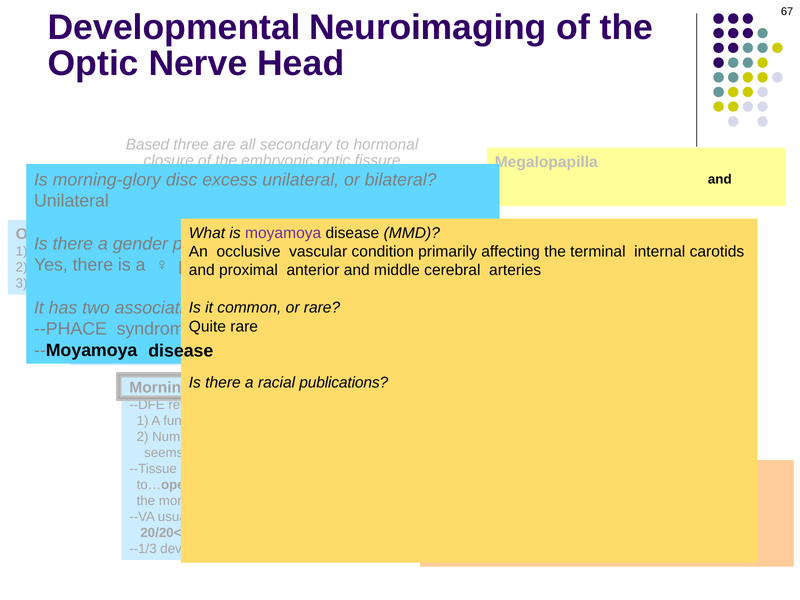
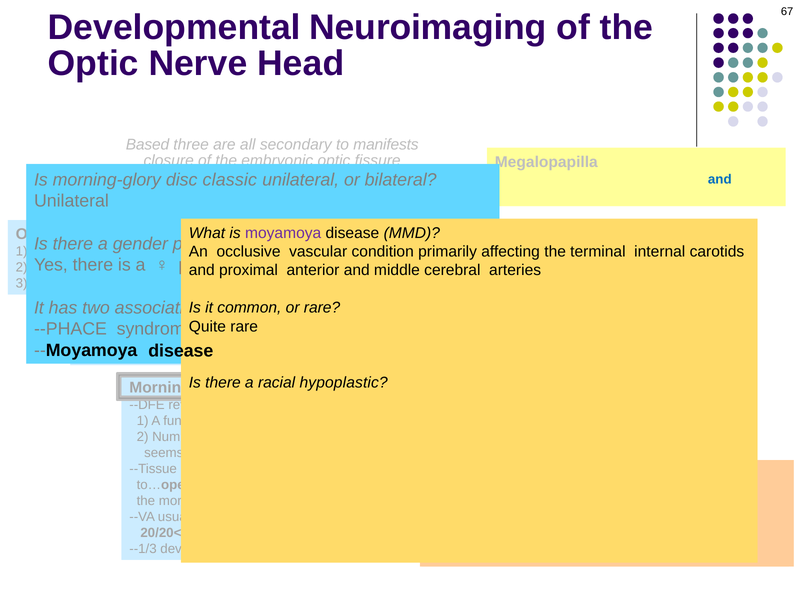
to hormonal: hormonal -> manifests (386, 145)
excess: excess -> classic (230, 180)
and colour: black -> blue (720, 179)
publications: publications -> hypoplastic (344, 382)
